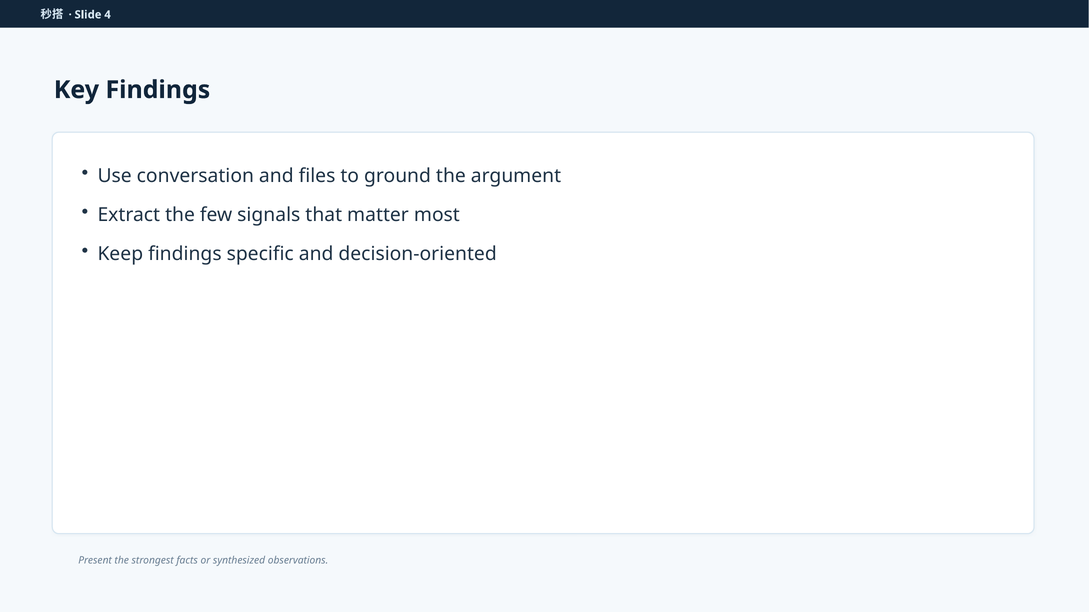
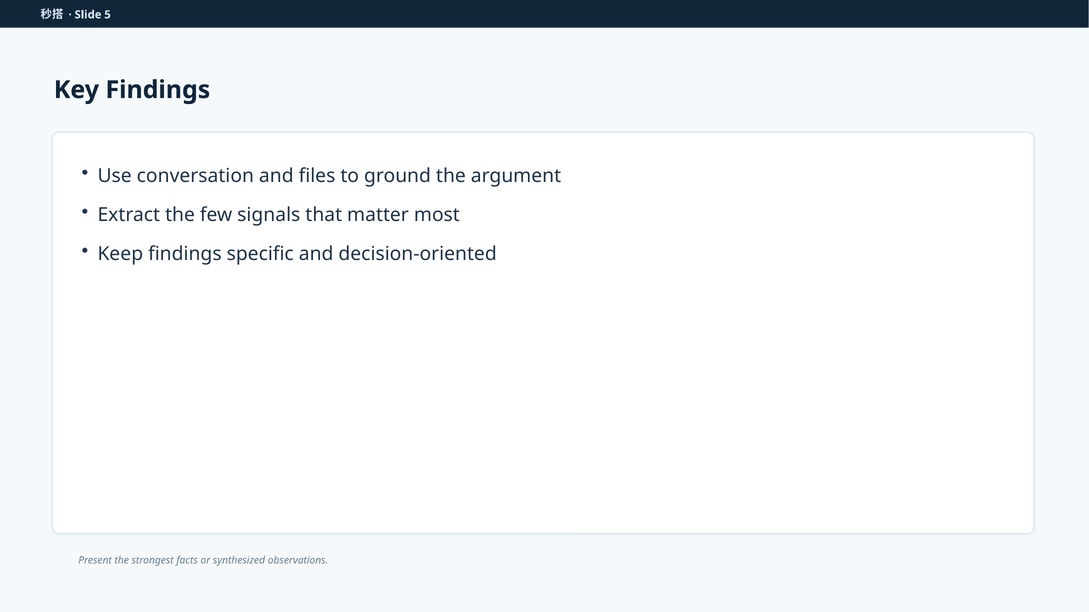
4: 4 -> 5 (108, 15)
